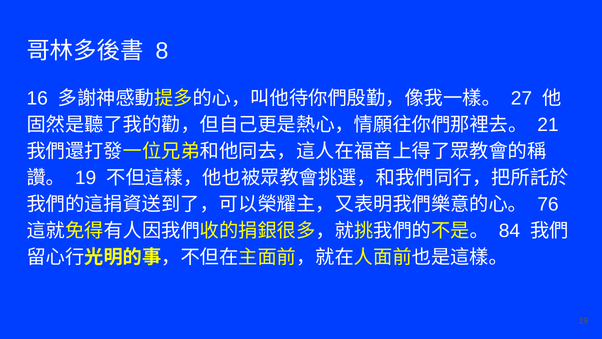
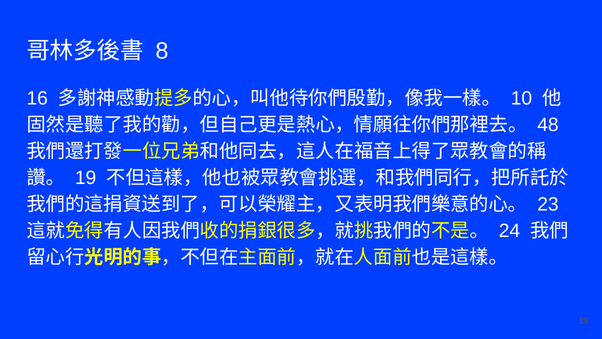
27: 27 -> 10 (521, 98)
21: 21 -> 48 (548, 125)
76: 76 -> 23 (548, 204)
84: 84 -> 24 (510, 231)
